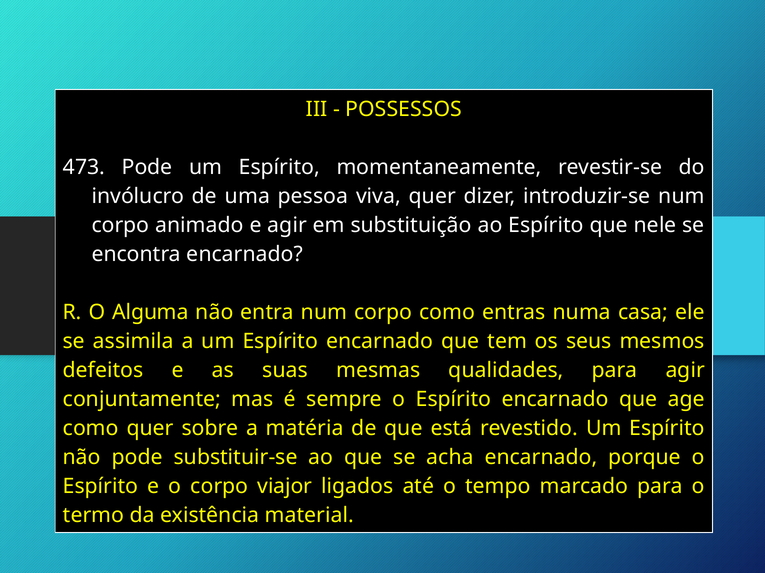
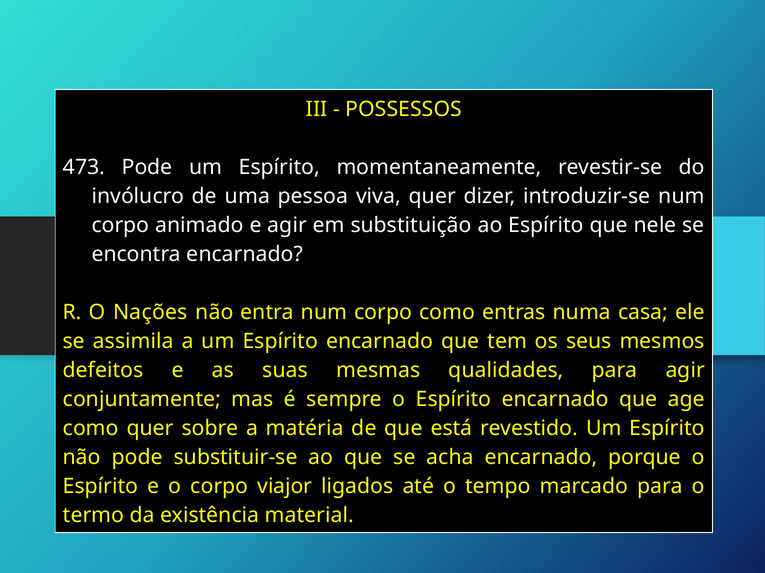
Alguma: Alguma -> Nações (150, 313)
